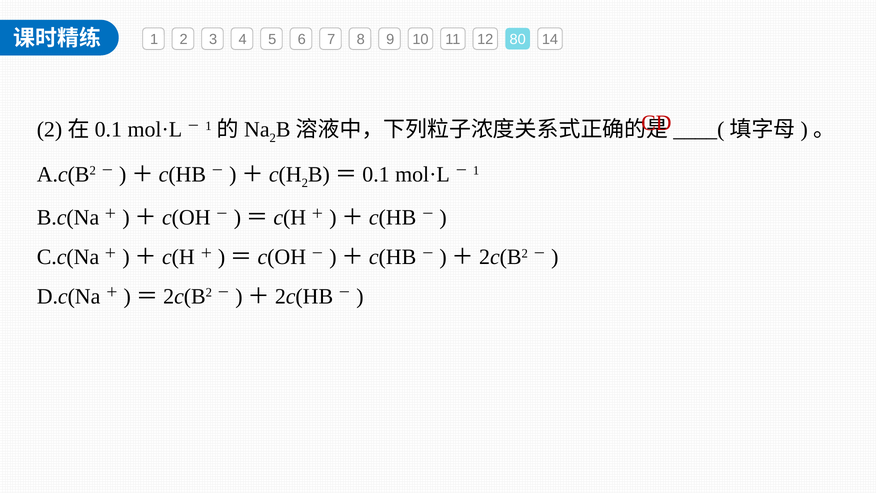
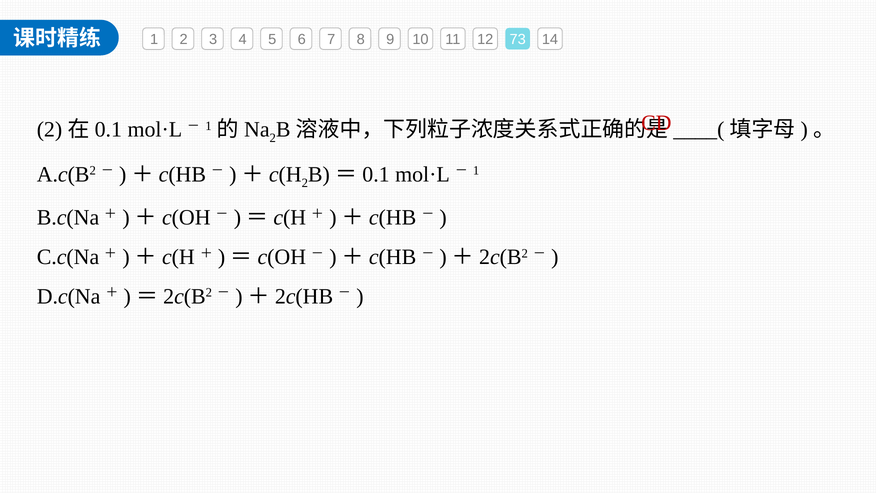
80: 80 -> 73 (518, 40)
